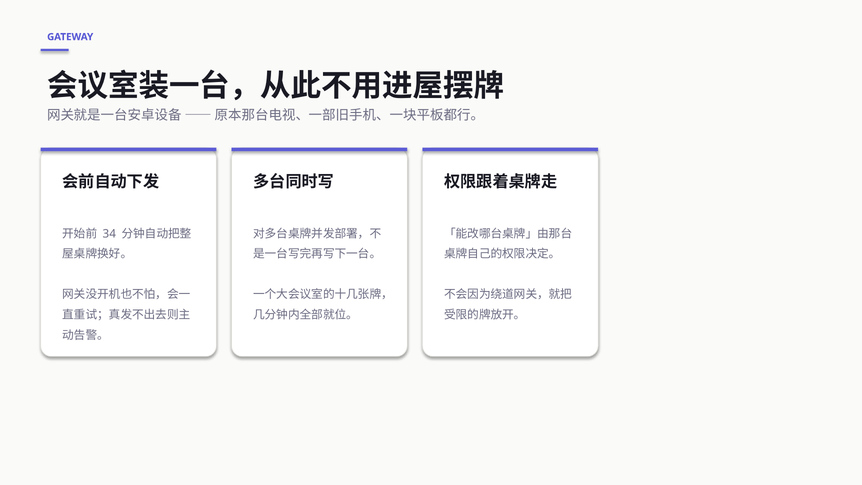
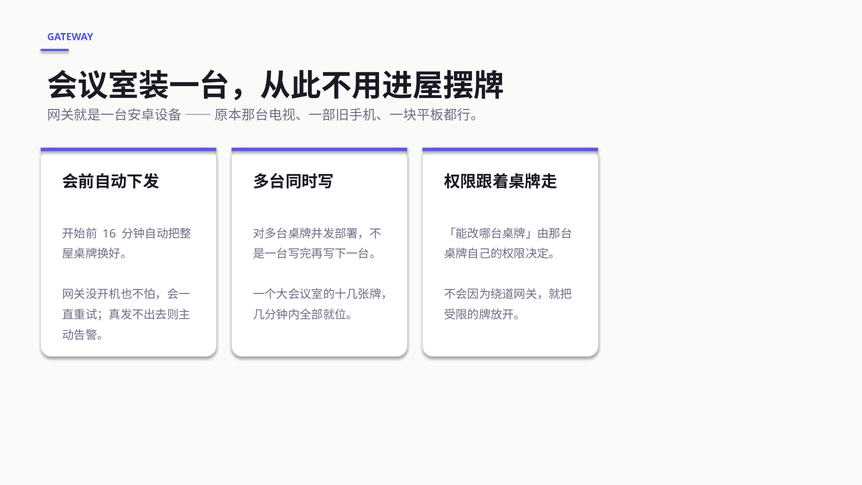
34: 34 -> 16 (109, 234)
